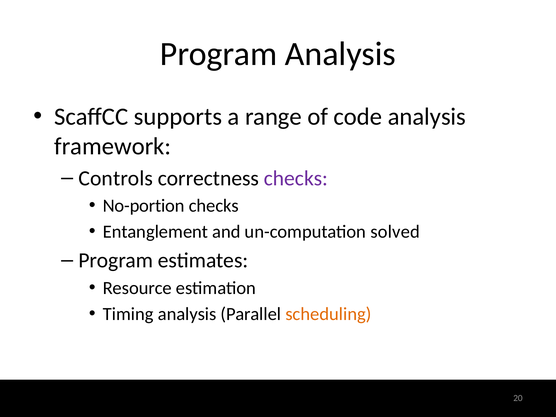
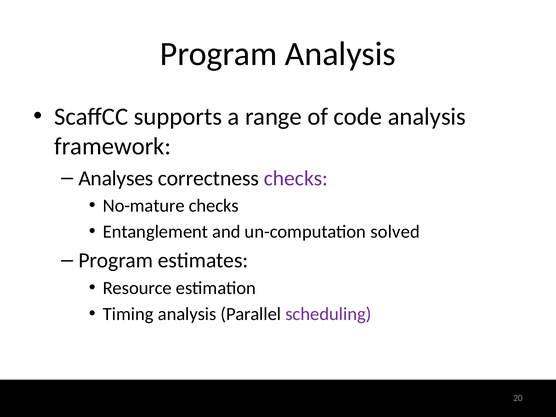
Controls: Controls -> Analyses (116, 178)
No-portion: No-portion -> No-mature (144, 206)
scheduling colour: orange -> purple (328, 314)
